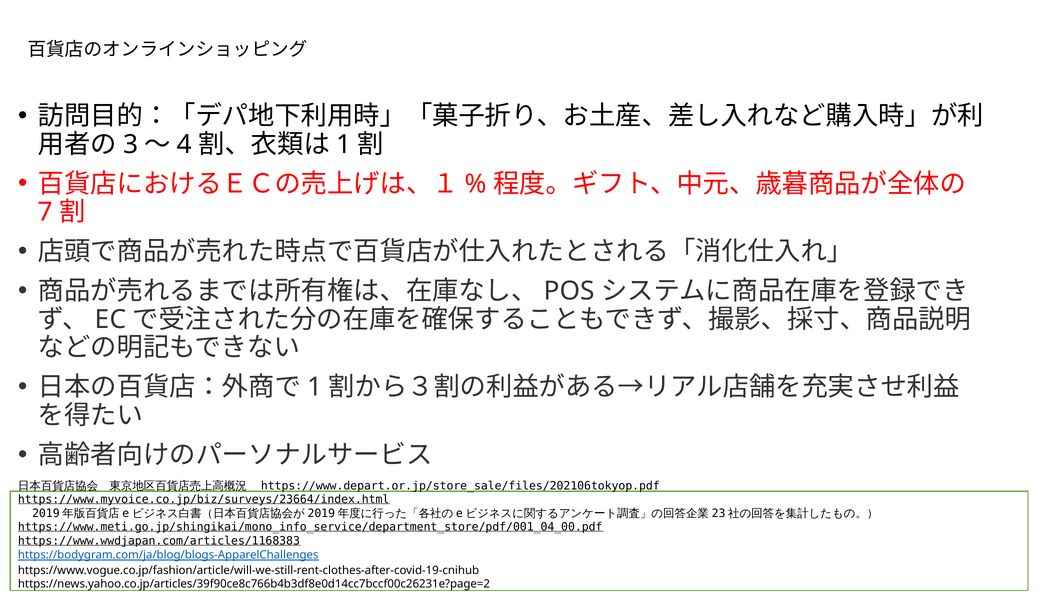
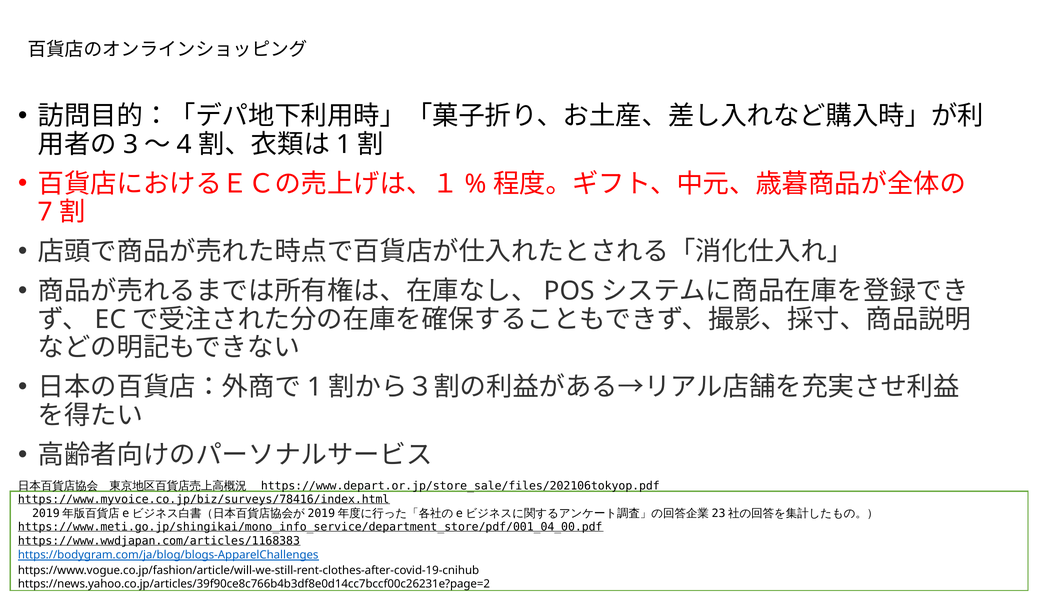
https://www.myvoice.co.jp/biz/surveys/23664/index.html: https://www.myvoice.co.jp/biz/surveys/23664/index.html -> https://www.myvoice.co.jp/biz/surveys/78416/index.html (204, 499)
